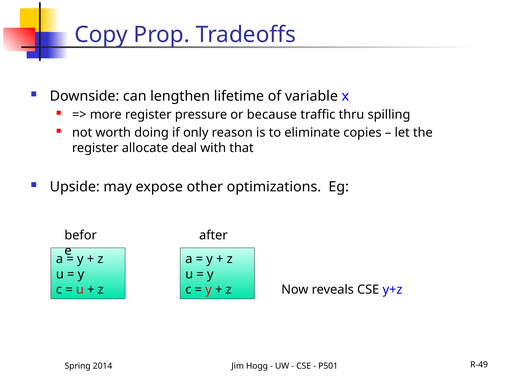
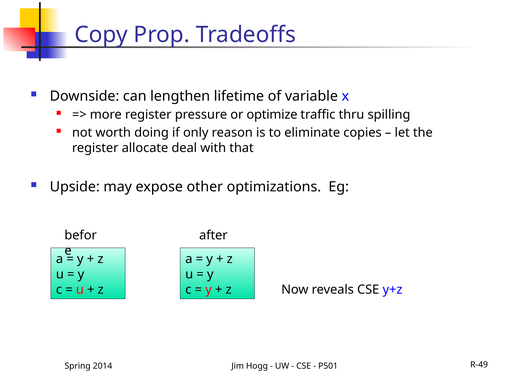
because: because -> optimize (272, 115)
